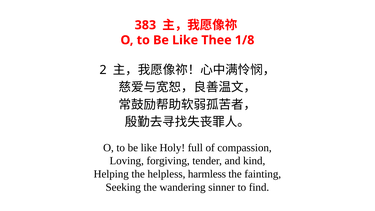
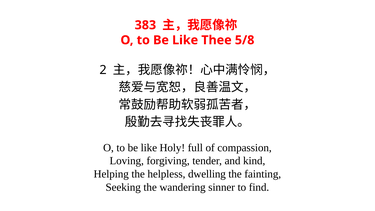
1/8: 1/8 -> 5/8 (245, 40)
harmless: harmless -> dwelling (207, 174)
